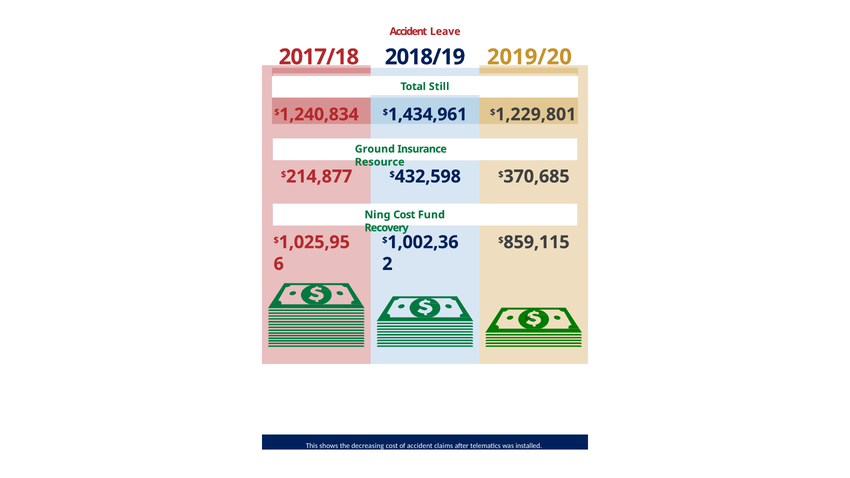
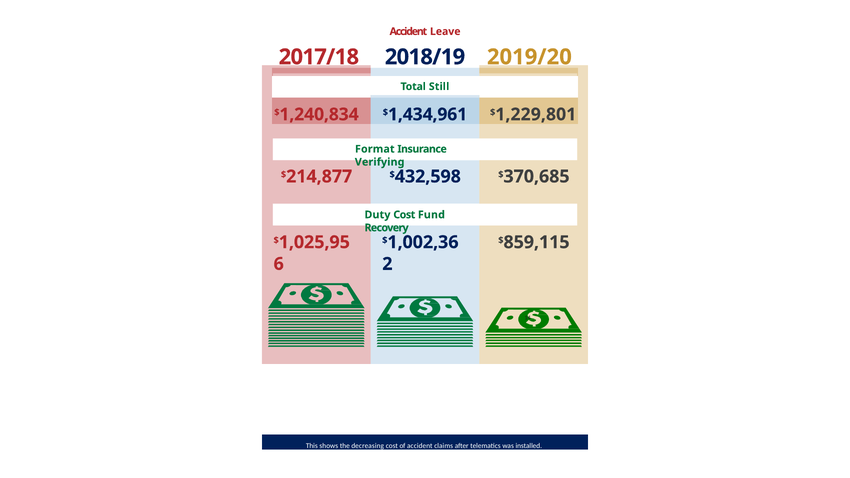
Ground: Ground -> Format (375, 149)
Resource: Resource -> Verifying (380, 162)
Ning: Ning -> Duty (377, 215)
